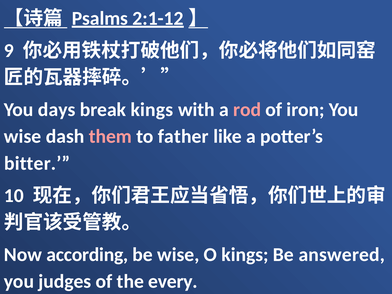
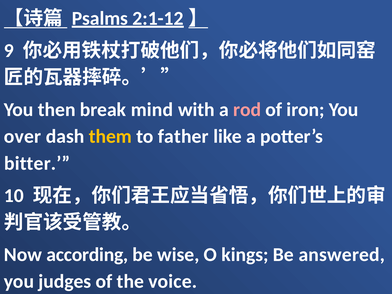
days: days -> then (57, 110)
break kings: kings -> mind (152, 110)
wise: wise -> over (23, 137)
them colour: pink -> yellow (110, 137)
every: every -> voice (173, 281)
